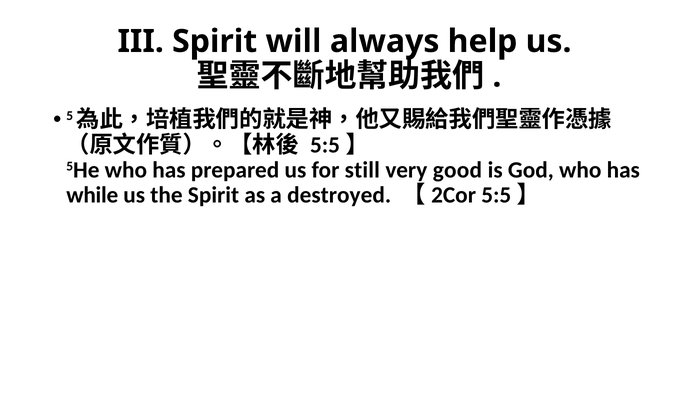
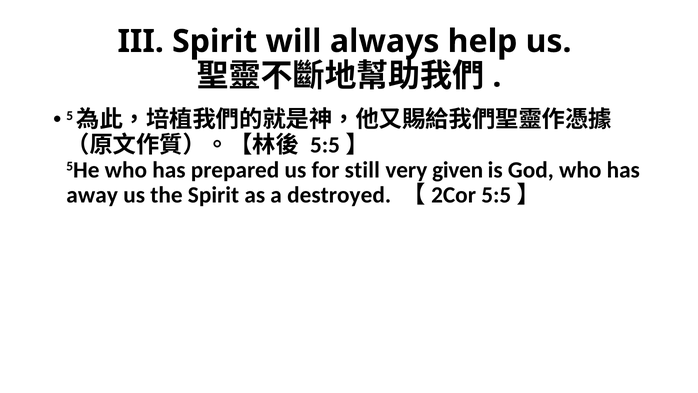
good: good -> given (458, 170)
while: while -> away (92, 195)
